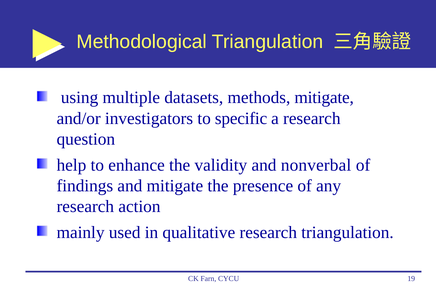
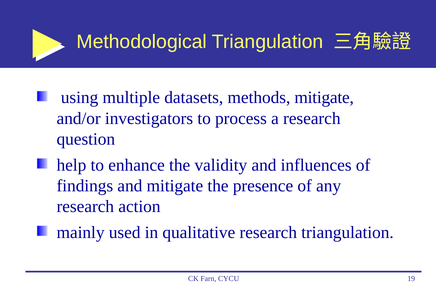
specific: specific -> process (241, 118)
nonverbal: nonverbal -> influences (316, 165)
